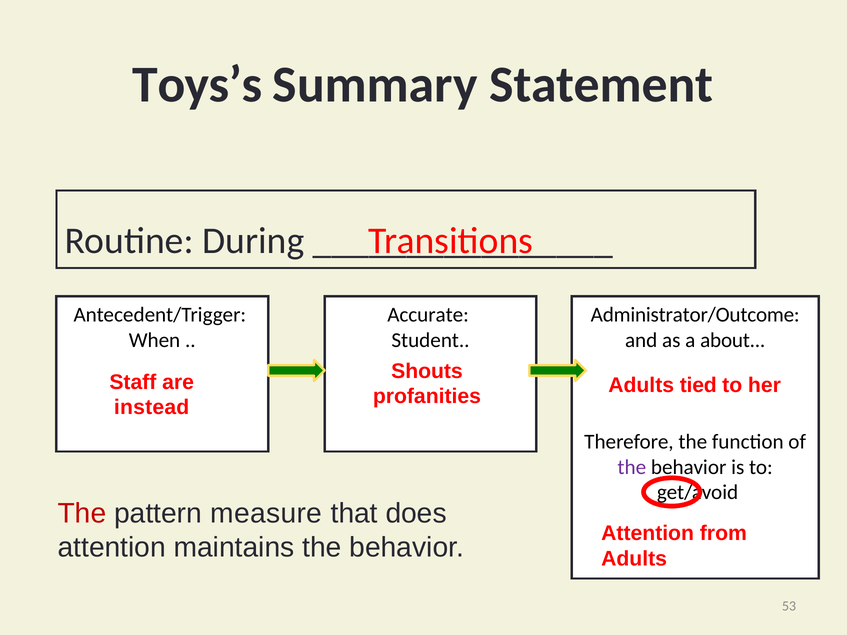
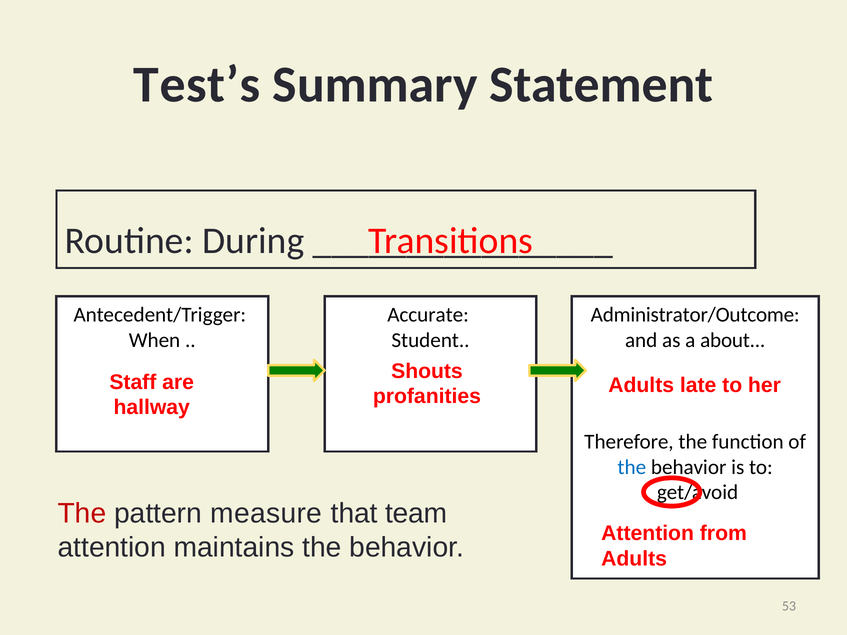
Toys’s: Toys’s -> Test’s (197, 85)
tied: tied -> late (698, 385)
instead: instead -> hallway (152, 408)
the colour: purple -> blue (632, 467)
does: does -> team (416, 514)
